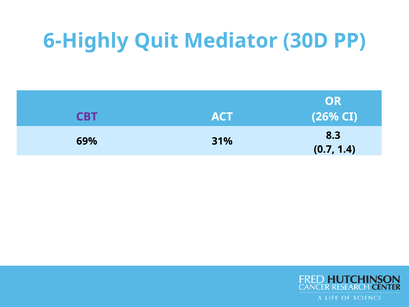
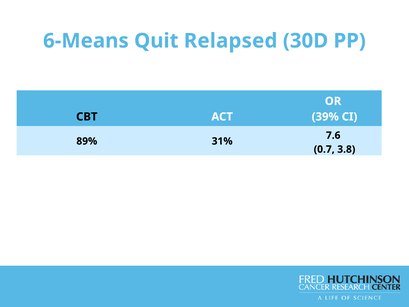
6-Highly: 6-Highly -> 6-Means (86, 41)
Mediator: Mediator -> Relapsed (231, 41)
CBT colour: purple -> black (87, 117)
26%: 26% -> 39% (325, 117)
8.3: 8.3 -> 7.6 (333, 135)
69%: 69% -> 89% (87, 141)
1.4: 1.4 -> 3.8 (346, 149)
